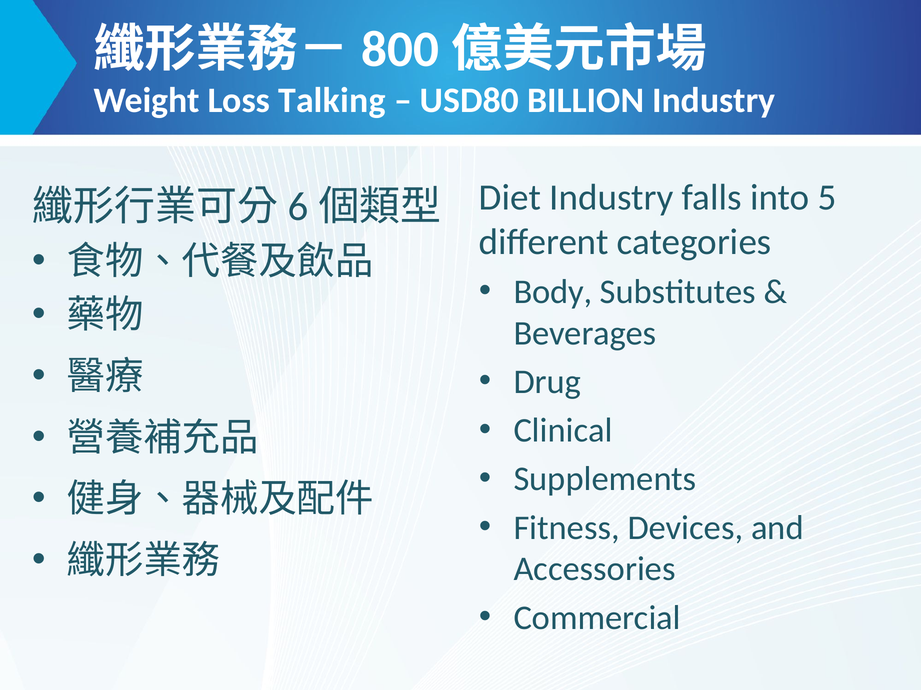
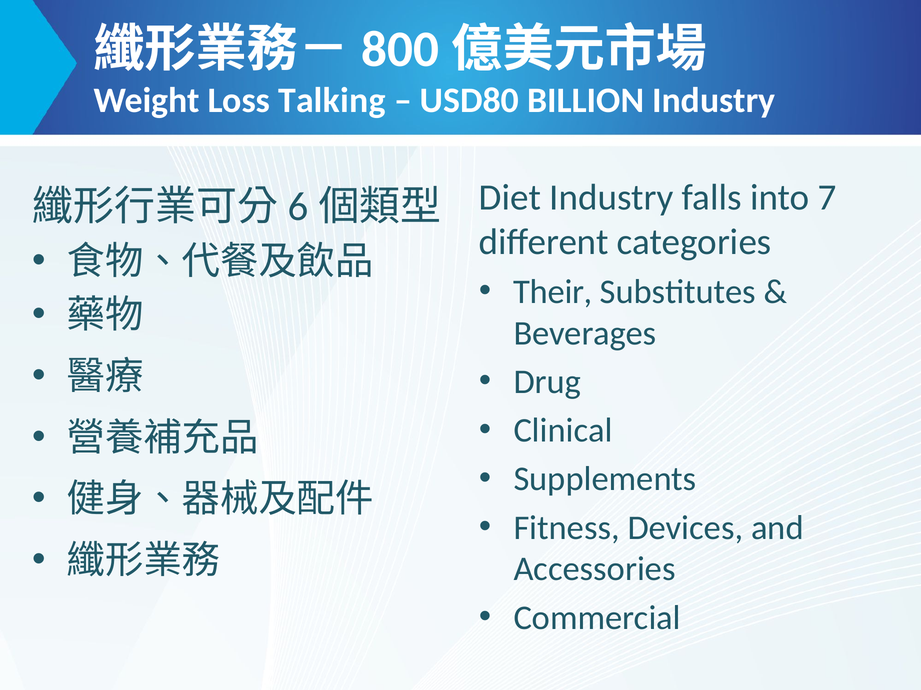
5: 5 -> 7 (827, 198)
Body: Body -> Their (553, 292)
